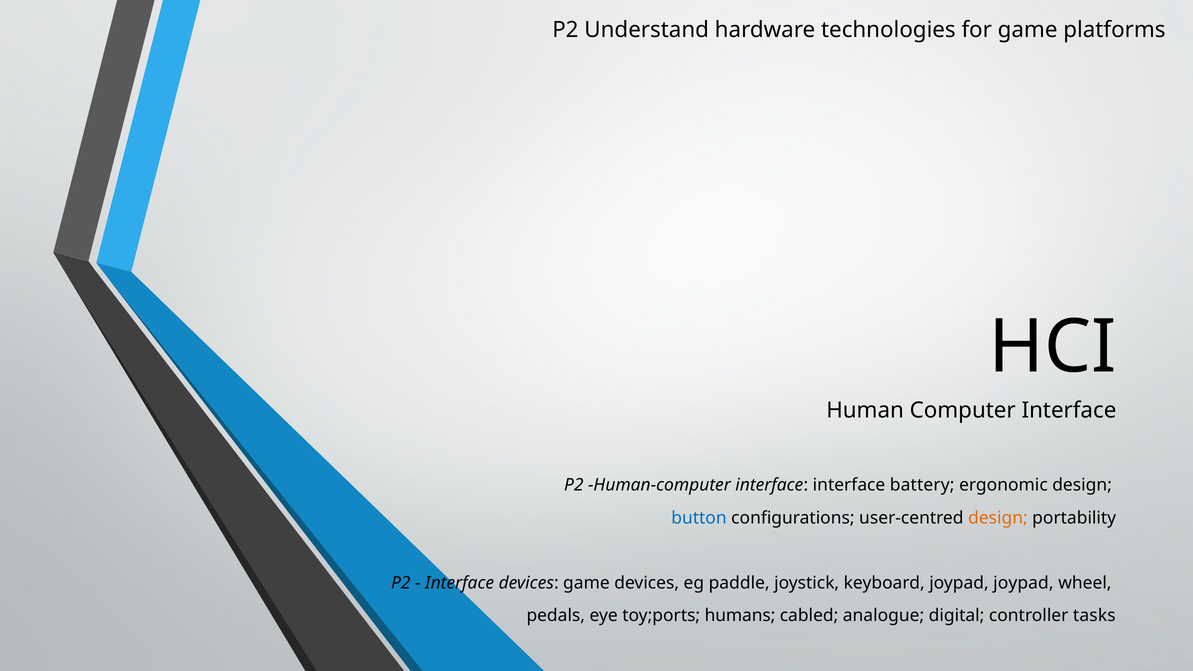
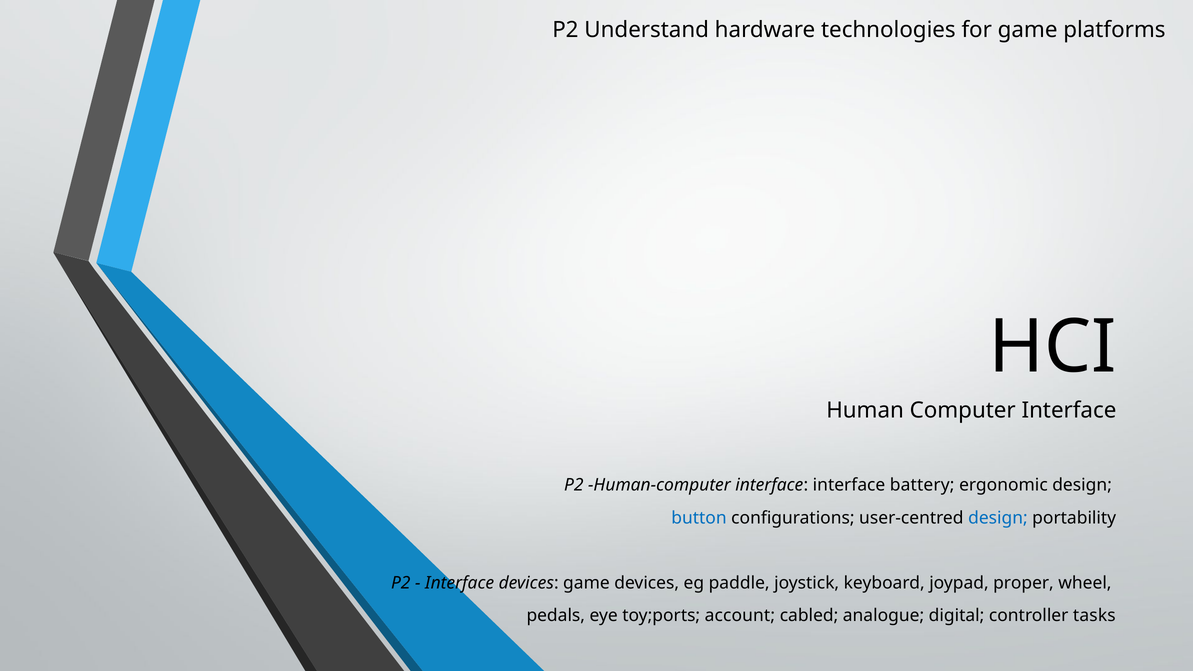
design colour: orange -> blue (998, 518)
joypad joypad: joypad -> proper (1023, 583)
humans: humans -> account (740, 616)
